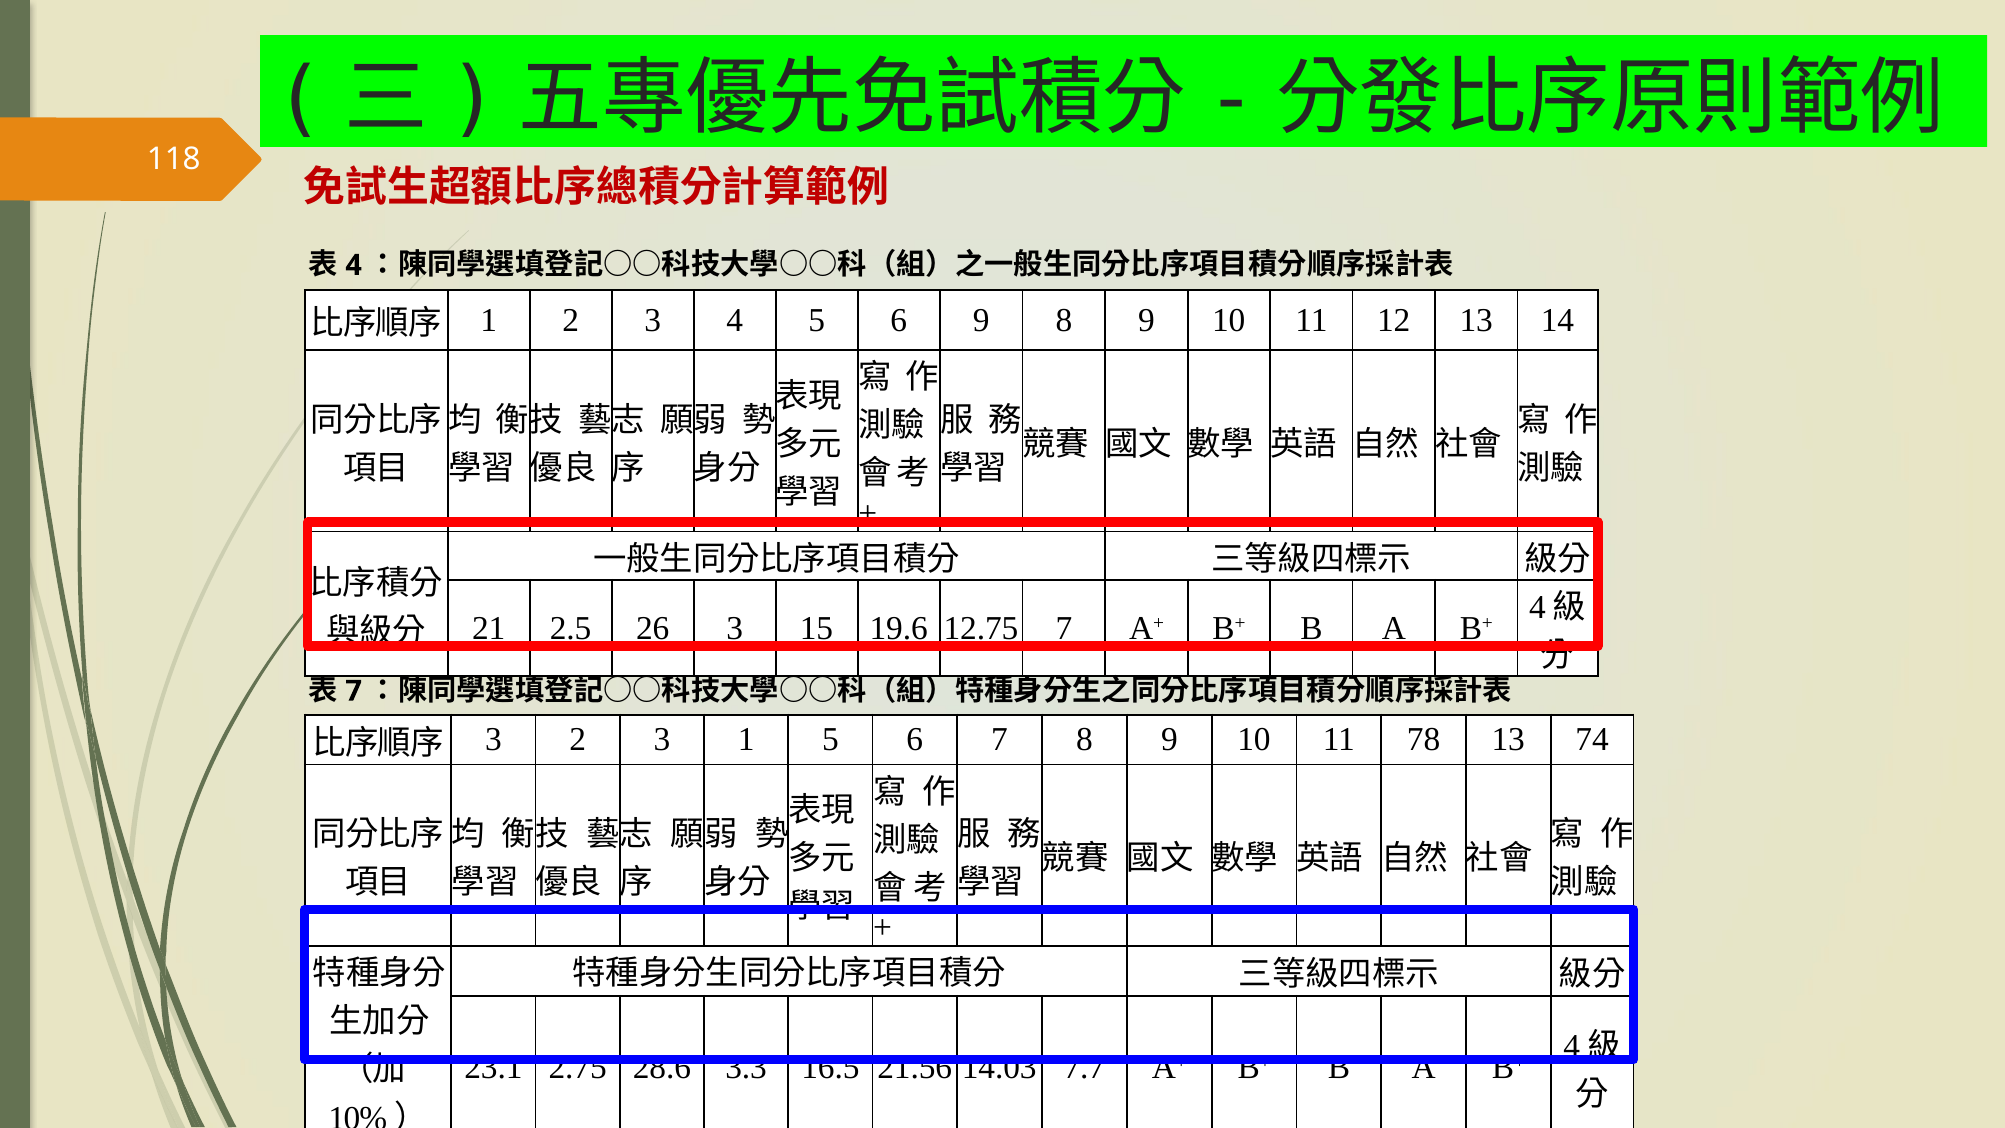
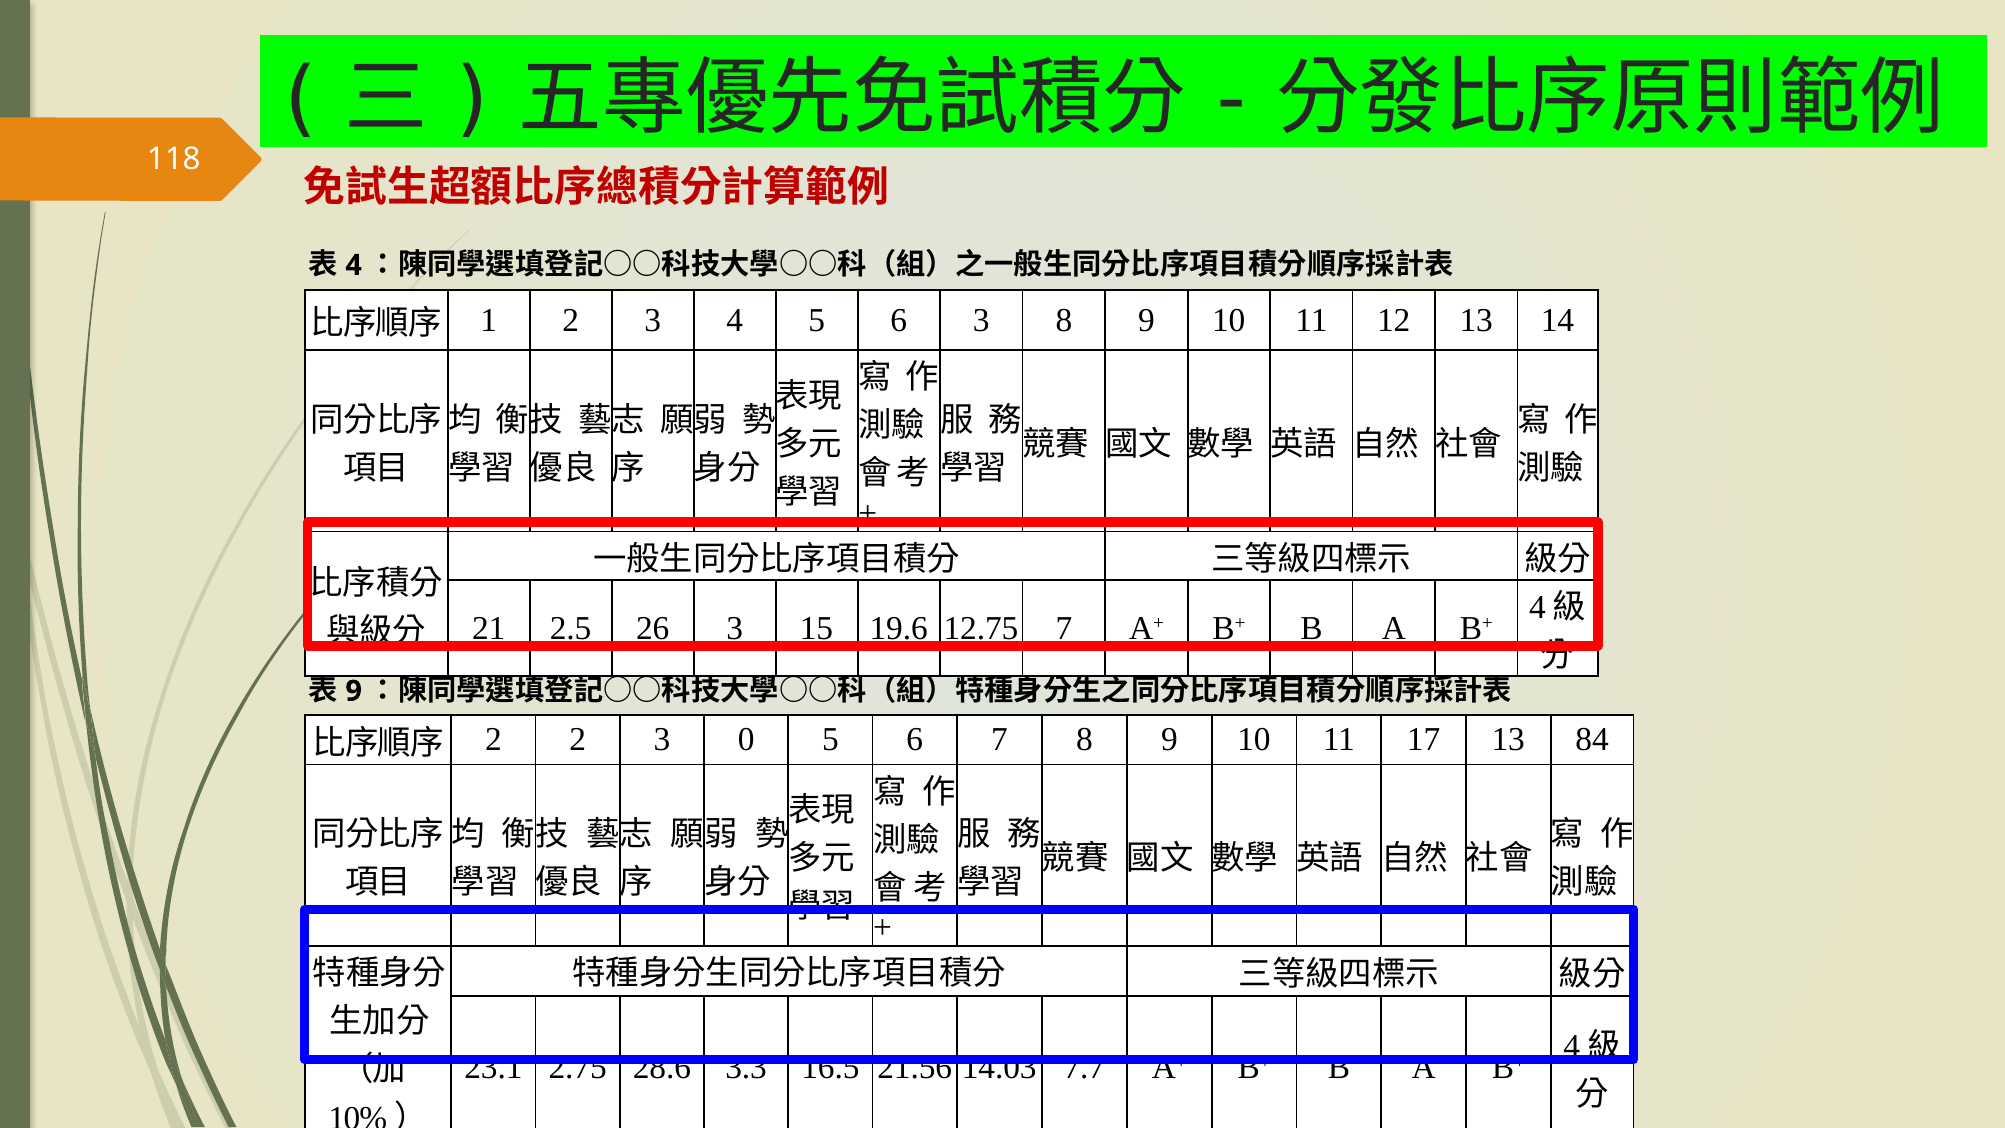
6 9: 9 -> 3 (981, 320)
7: 7 -> 9 (354, 691)
3: 3 -> 2 (494, 740)
3 1: 1 -> 0 (746, 740)
78: 78 -> 17 (1424, 740)
74: 74 -> 84 (1592, 740)
